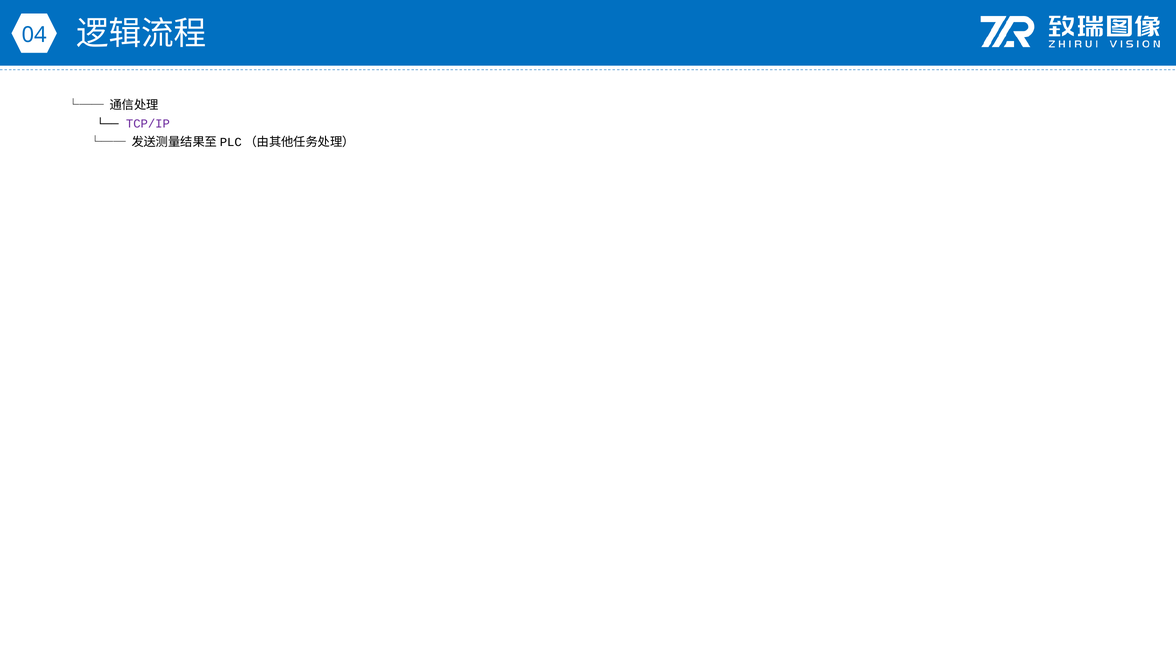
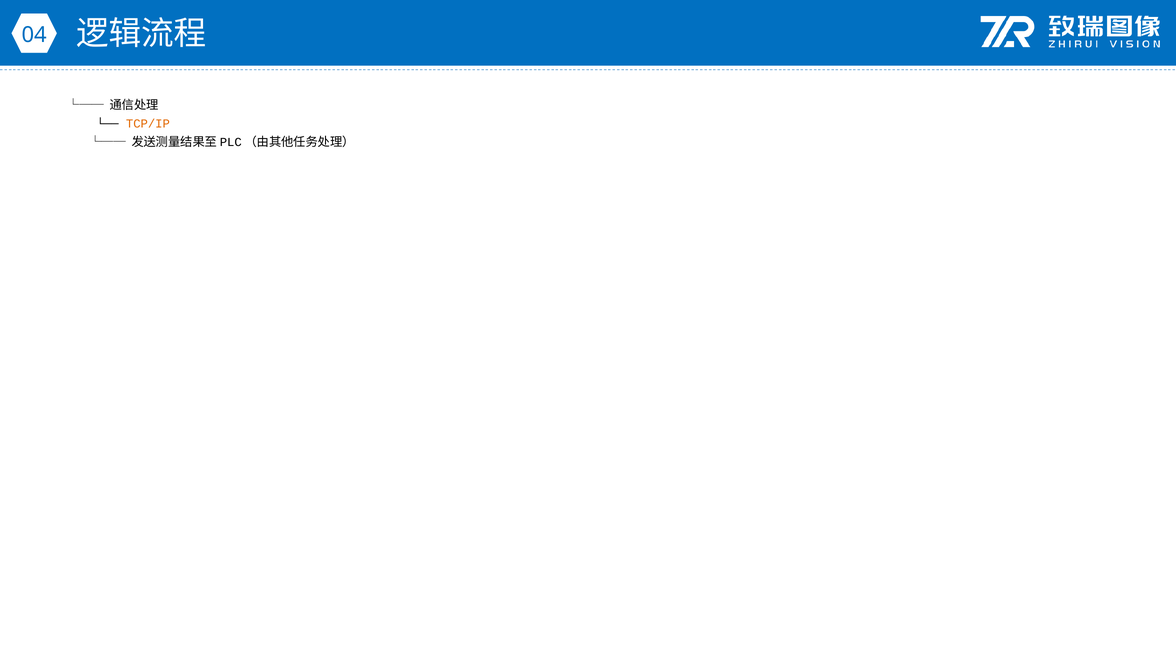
TCP/IP colour: purple -> orange (148, 124)
